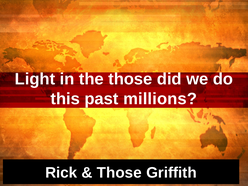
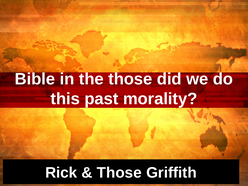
Light: Light -> Bible (35, 79)
millions: millions -> morality (160, 99)
